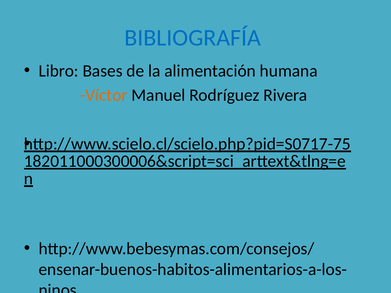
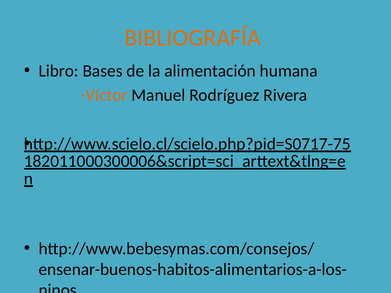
BIBLIOGRAFÍA colour: blue -> orange (193, 38)
